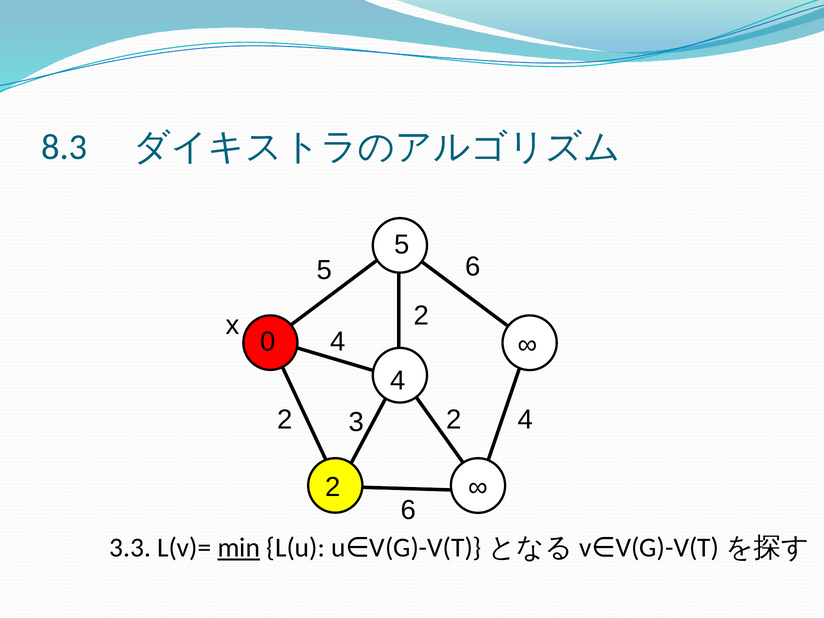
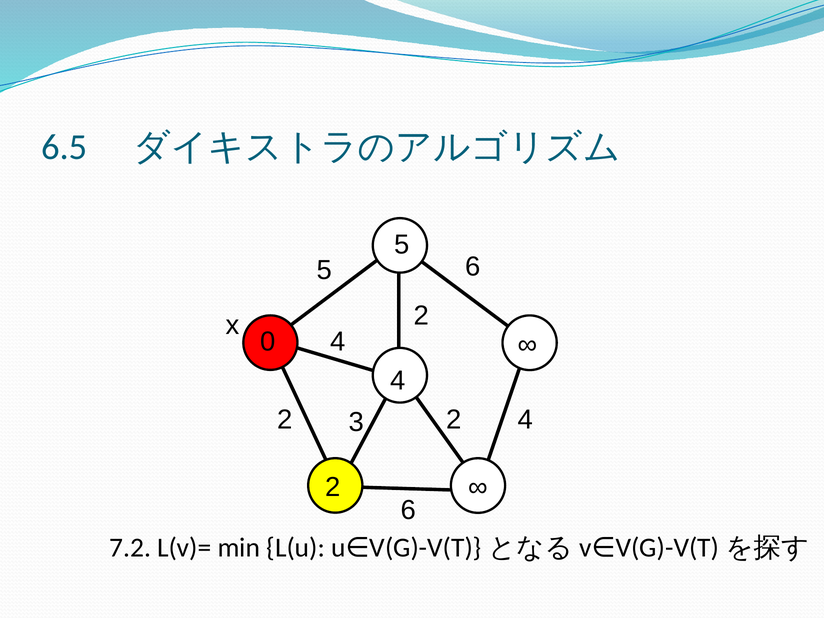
8.3: 8.3 -> 6.5 (64, 147)
3.3: 3.3 -> 7.2 (130, 548)
min underline: present -> none (239, 548)
